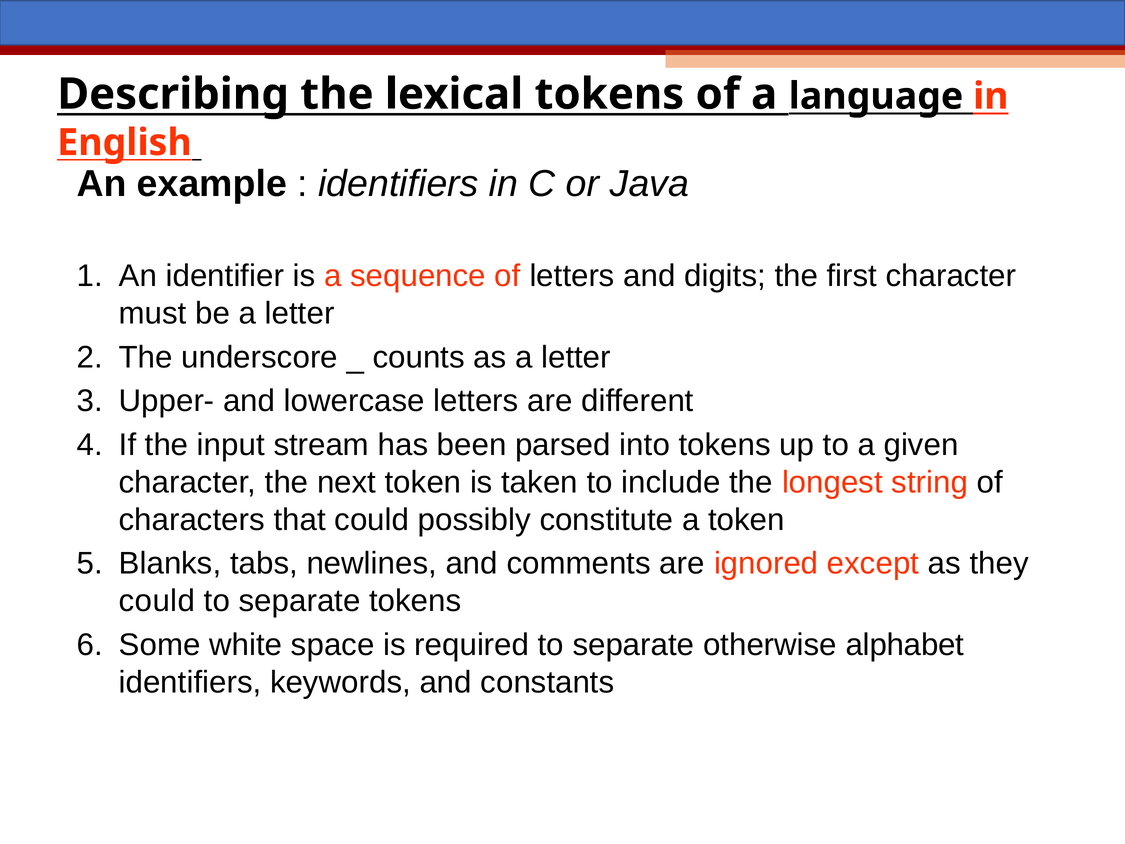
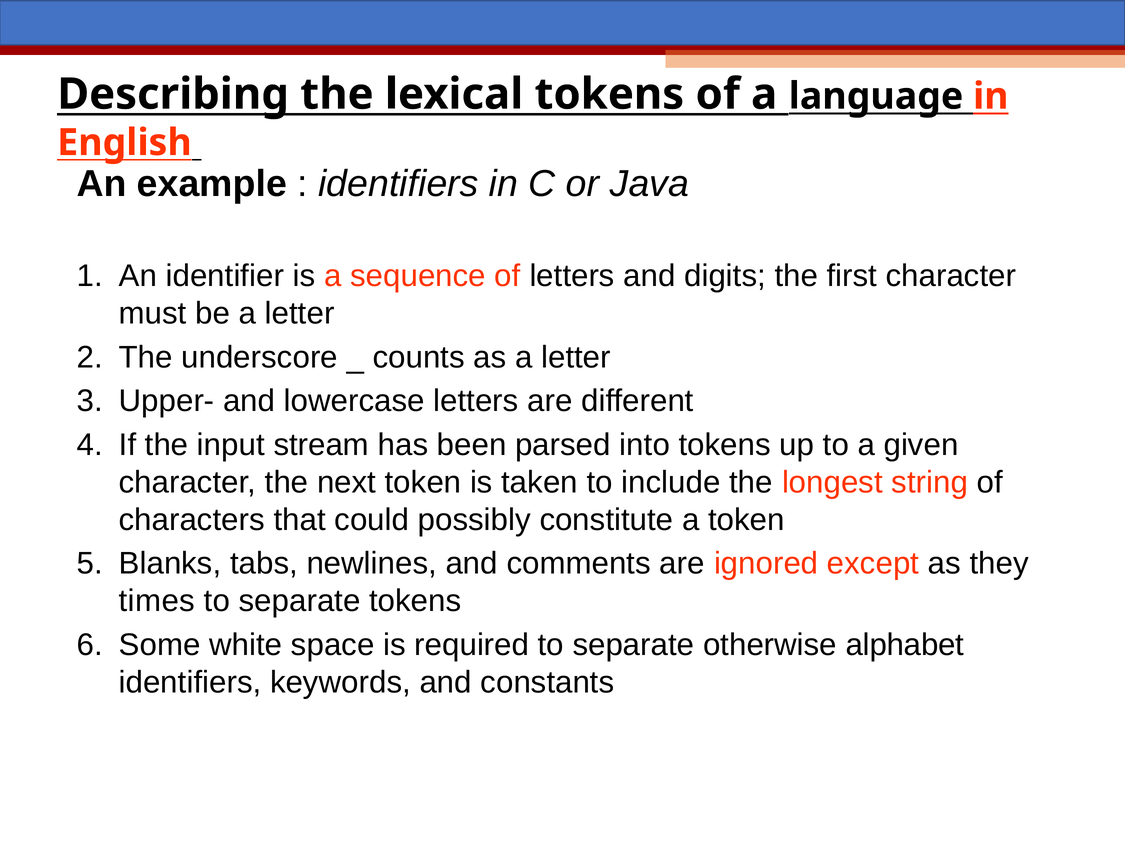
could: could -> times (157, 601)
